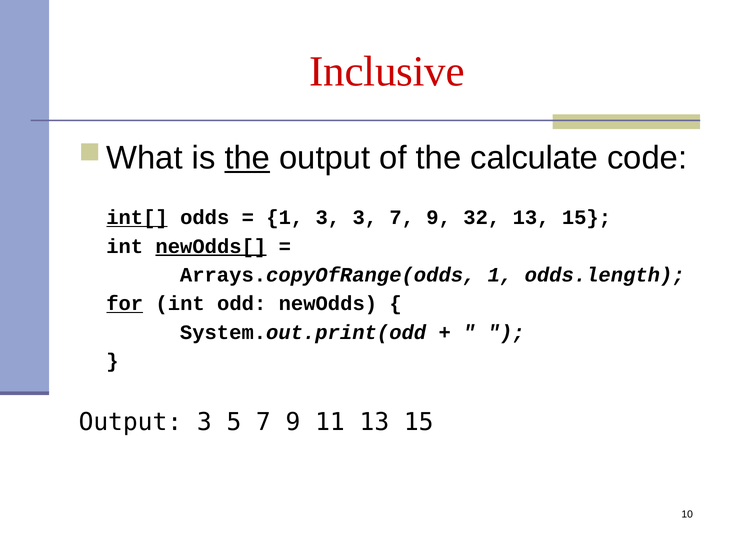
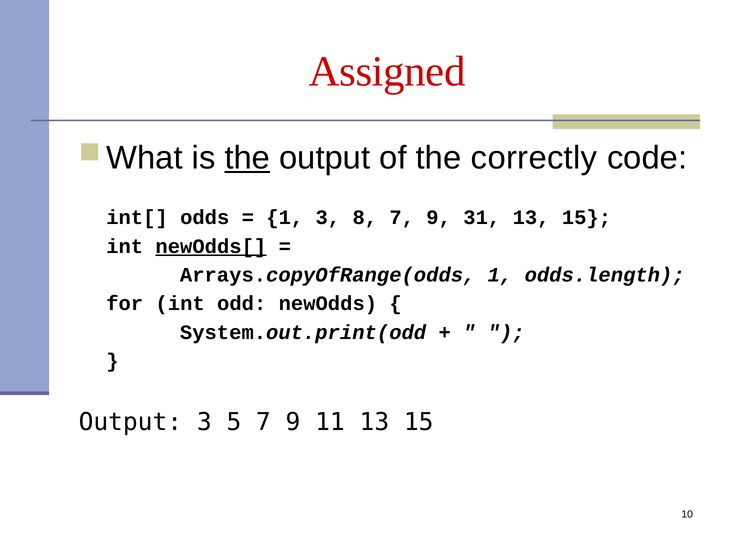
Inclusive: Inclusive -> Assigned (387, 71)
calculate: calculate -> correctly (534, 158)
int[ underline: present -> none (137, 218)
3 3: 3 -> 8 (365, 218)
32: 32 -> 31 (482, 218)
for underline: present -> none (125, 304)
